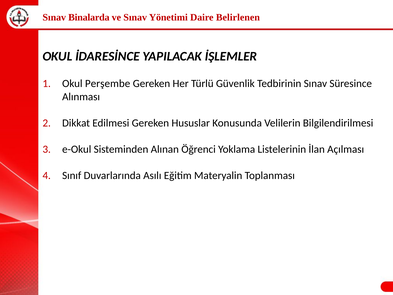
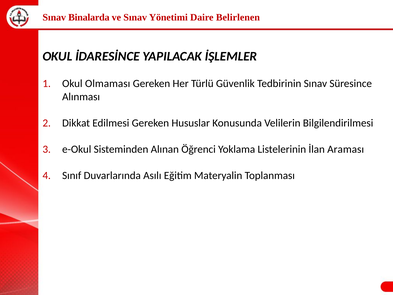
Perşembe: Perşembe -> Olmaması (108, 84)
Açılması: Açılması -> Araması (346, 149)
